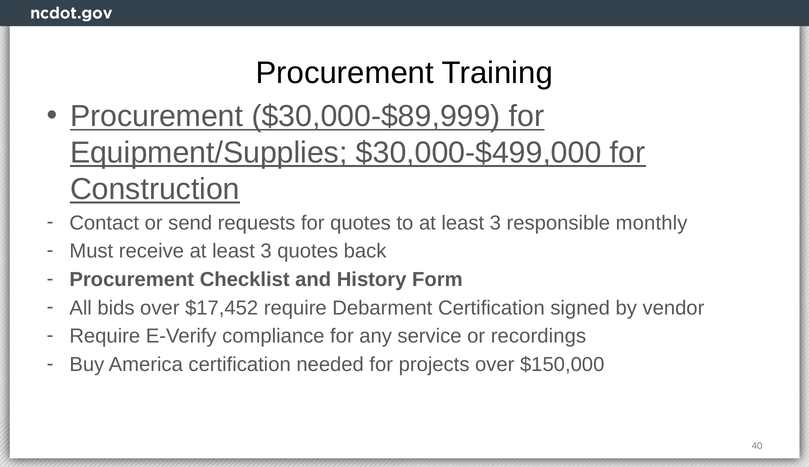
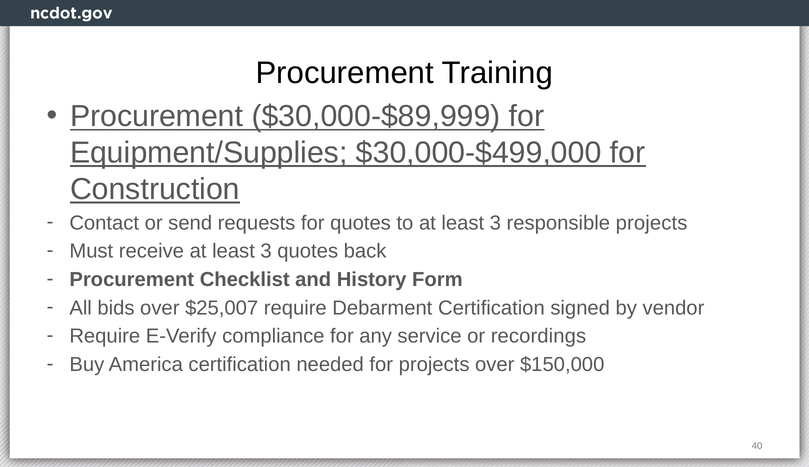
responsible monthly: monthly -> projects (652, 223)
$17,452: $17,452 -> $25,007 (222, 308)
